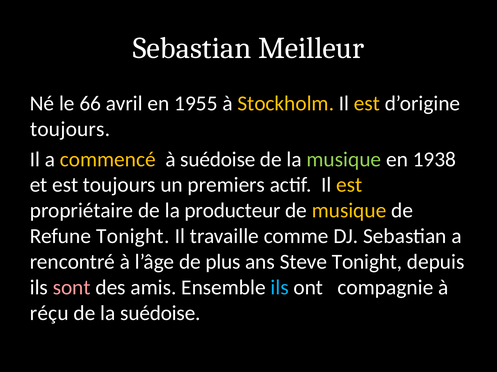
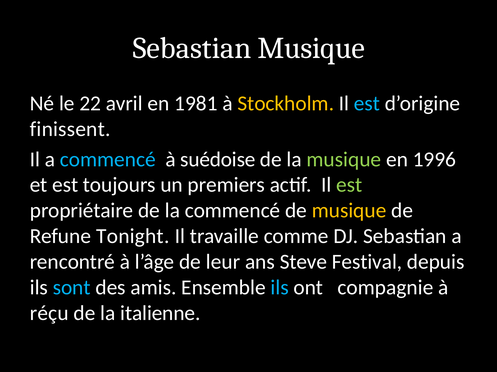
Sebastian Meilleur: Meilleur -> Musique (311, 48)
66: 66 -> 22 (90, 104)
1955: 1955 -> 1981 (196, 104)
est colour: yellow -> light blue (367, 104)
toujours: toujours -> finissent (70, 129)
commencé colour: yellow -> light blue (108, 160)
1938: 1938 -> 1996 (434, 160)
est colour: yellow -> light green (349, 185)
la producteur: producteur -> commencé (233, 211)
plus: plus -> leur (223, 262)
Steve Tonight: Tonight -> Festival (367, 262)
sont colour: pink -> light blue (72, 288)
la suédoise: suédoise -> italienne (160, 314)
